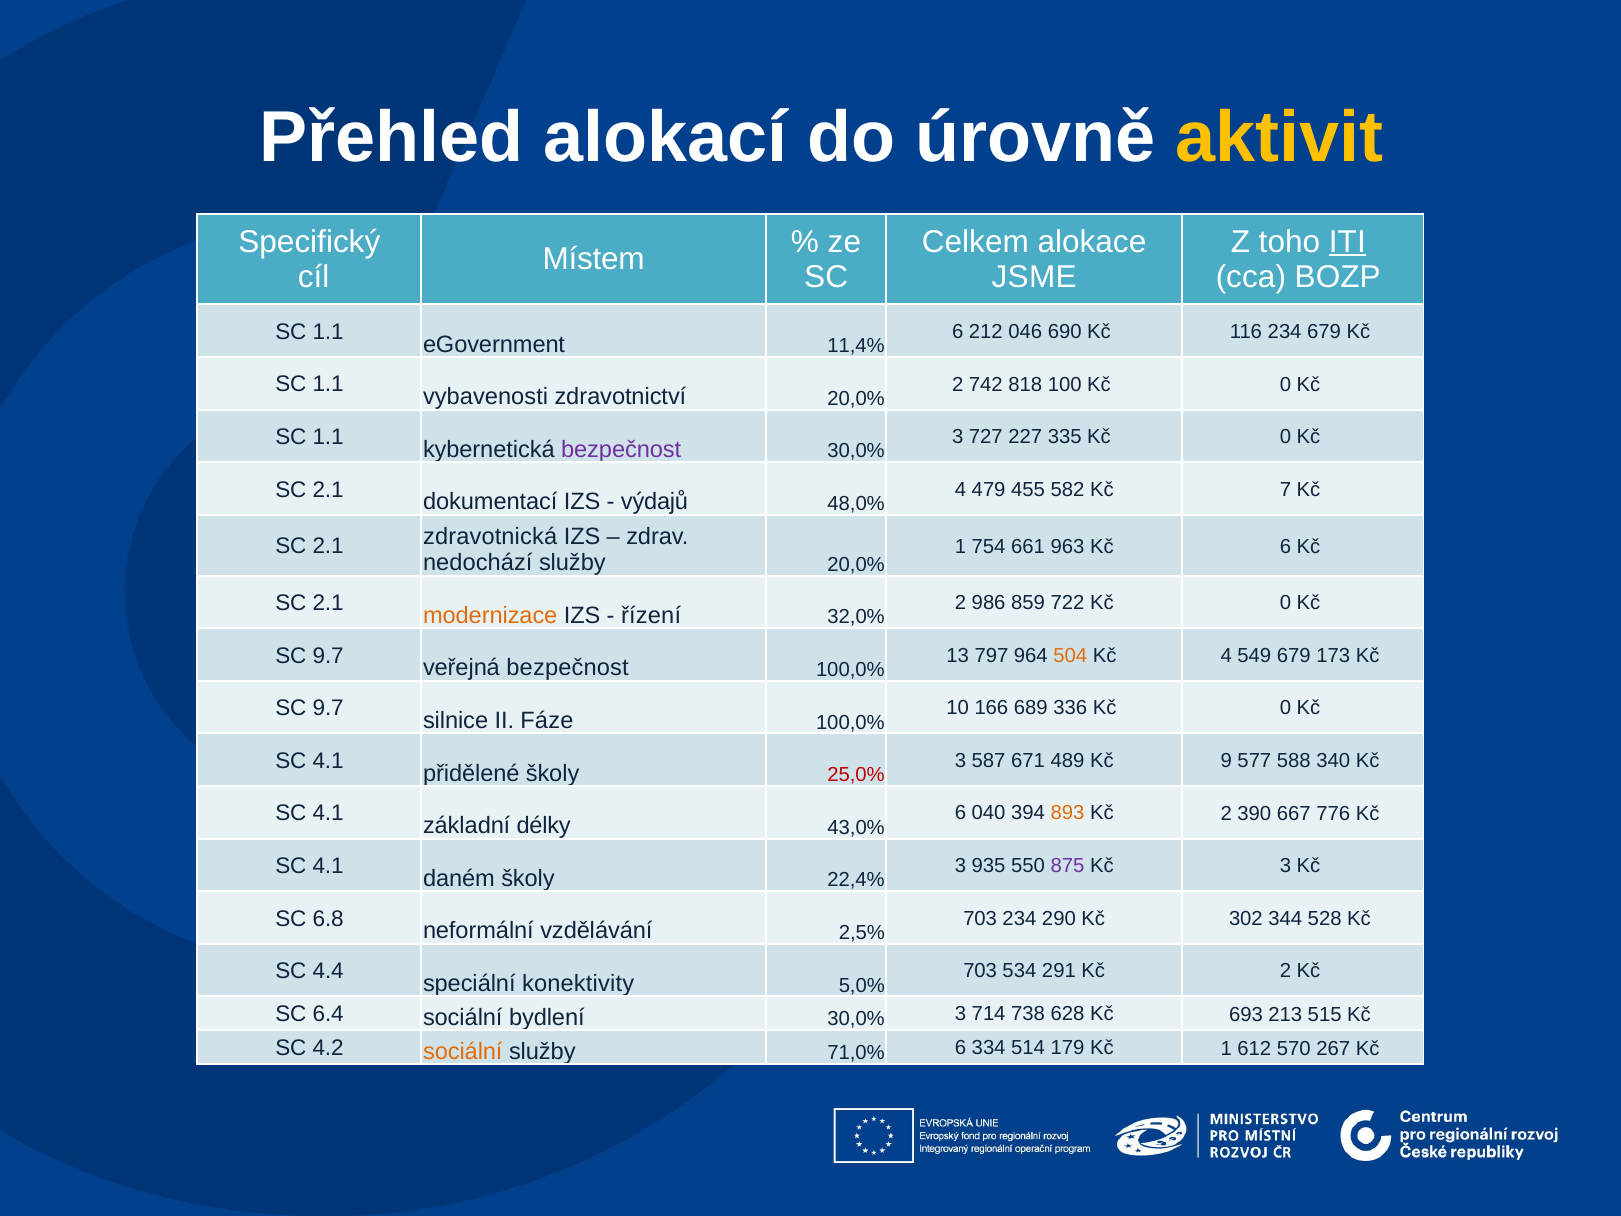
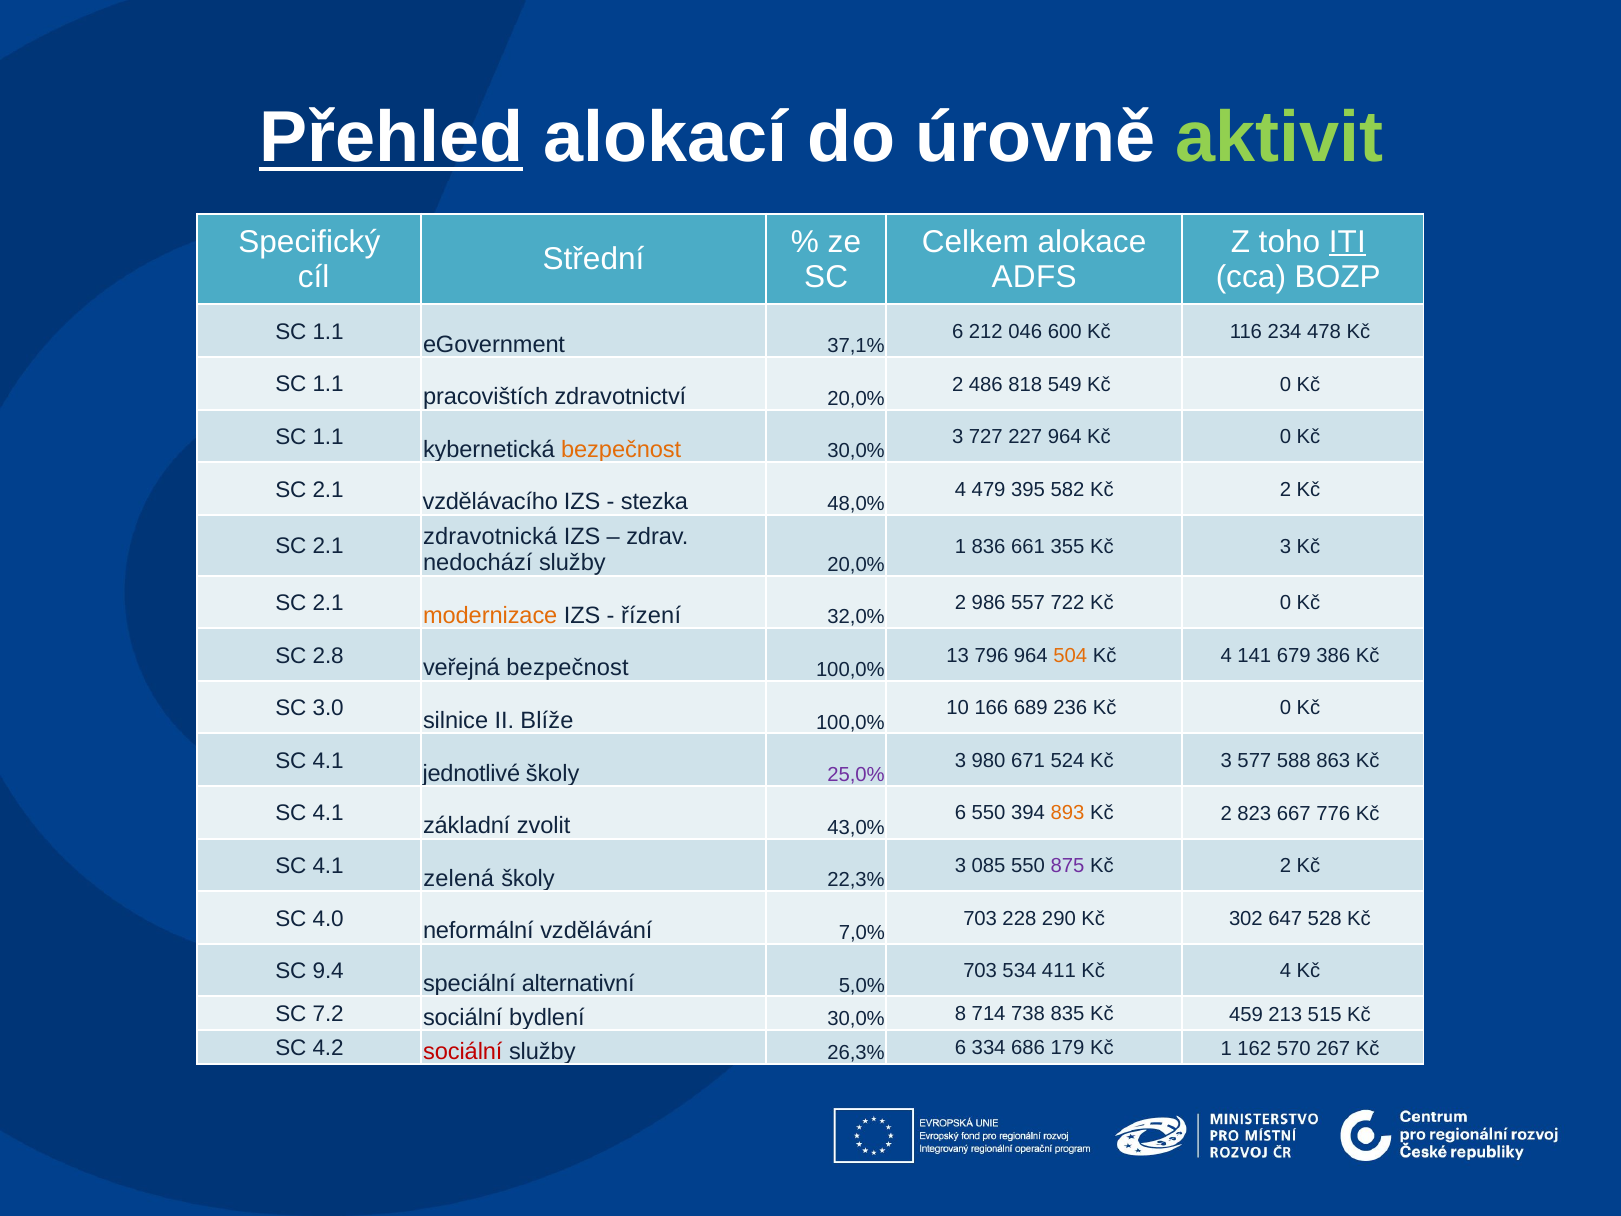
Přehled underline: none -> present (391, 138)
aktivit colour: yellow -> light green (1280, 138)
Místem: Místem -> Střední (594, 259)
JSME: JSME -> ADFS (1034, 277)
690: 690 -> 600 (1065, 332)
234 679: 679 -> 478 (1324, 332)
11,4%: 11,4% -> 37,1% (856, 346)
742: 742 -> 486 (986, 384)
100: 100 -> 549 (1065, 384)
vybavenosti: vybavenosti -> pracovištích (486, 397)
227 335: 335 -> 964 (1065, 437)
bezpečnost colour: purple -> orange (621, 449)
455: 455 -> 395 (1028, 490)
582 Kč 7: 7 -> 2 (1285, 490)
dokumentací: dokumentací -> vzdělávacího (490, 502)
výdajů: výdajů -> stezka (655, 502)
754: 754 -> 836 (989, 546)
963: 963 -> 355 (1067, 546)
6: 6 -> 3 (1285, 546)
859: 859 -> 557 (1028, 603)
9.7: 9.7 -> 2.8 (328, 656)
797: 797 -> 796 (991, 656)
549: 549 -> 141 (1254, 656)
173: 173 -> 386 (1333, 656)
9.7: 9.7 -> 3.0 (328, 708)
336: 336 -> 236 (1070, 708)
Fáze: Fáze -> Blíže (547, 721)
587: 587 -> 980 (989, 761)
489: 489 -> 524 (1067, 761)
9: 9 -> 3 (1226, 761)
340: 340 -> 863 (1333, 761)
přidělené: přidělené -> jednotlivé (471, 773)
25,0% colour: red -> purple (856, 775)
6 040: 040 -> 550 (989, 813)
390: 390 -> 823 (1254, 813)
délky: délky -> zvolit (544, 826)
935: 935 -> 085 (989, 866)
3: 3 -> 2 (1285, 866)
daném: daném -> zelená (459, 878)
22,4%: 22,4% -> 22,3% (856, 880)
6.8: 6.8 -> 4.0 (328, 918)
703 234: 234 -> 228 (1019, 918)
344: 344 -> 647 (1285, 918)
2,5%: 2,5% -> 7,0% (862, 933)
4.4: 4.4 -> 9.4 (328, 971)
291: 291 -> 411 (1059, 971)
2: 2 -> 4 (1285, 971)
konektivity: konektivity -> alternativní (578, 984)
6.4: 6.4 -> 7.2 (328, 1014)
bydlení 30,0% 3: 3 -> 8 (961, 1014)
628: 628 -> 835 (1067, 1014)
693: 693 -> 459 (1246, 1014)
sociální colour: orange -> red (463, 1051)
71,0%: 71,0% -> 26,3% (856, 1053)
514: 514 -> 686 (1028, 1048)
612: 612 -> 162 (1254, 1048)
